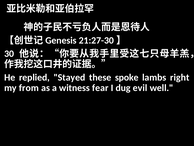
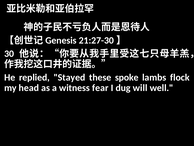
right: right -> flock (180, 77)
from: from -> head (29, 88)
evil: evil -> will (140, 88)
